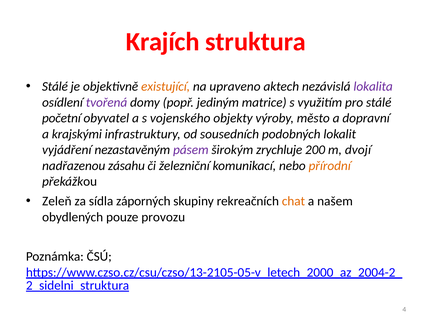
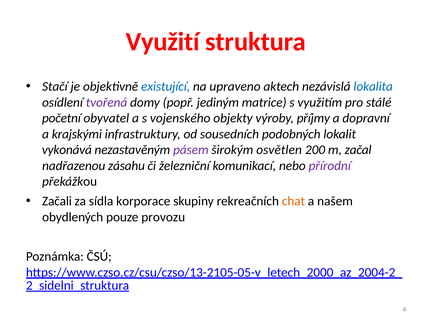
Krajích: Krajích -> Využití (163, 42)
Stálé: Stálé -> Stačí (55, 87)
existující colour: orange -> blue (166, 87)
lokalita colour: purple -> blue (373, 87)
město: město -> příjmy (313, 118)
vyjádření: vyjádření -> vykonává (67, 150)
zrychluje: zrychluje -> osvětlen (279, 150)
dvojí: dvojí -> začal (358, 150)
přírodní colour: orange -> purple (330, 166)
Zeleň: Zeleň -> Začali (57, 201)
záporných: záporných -> korporace (143, 201)
